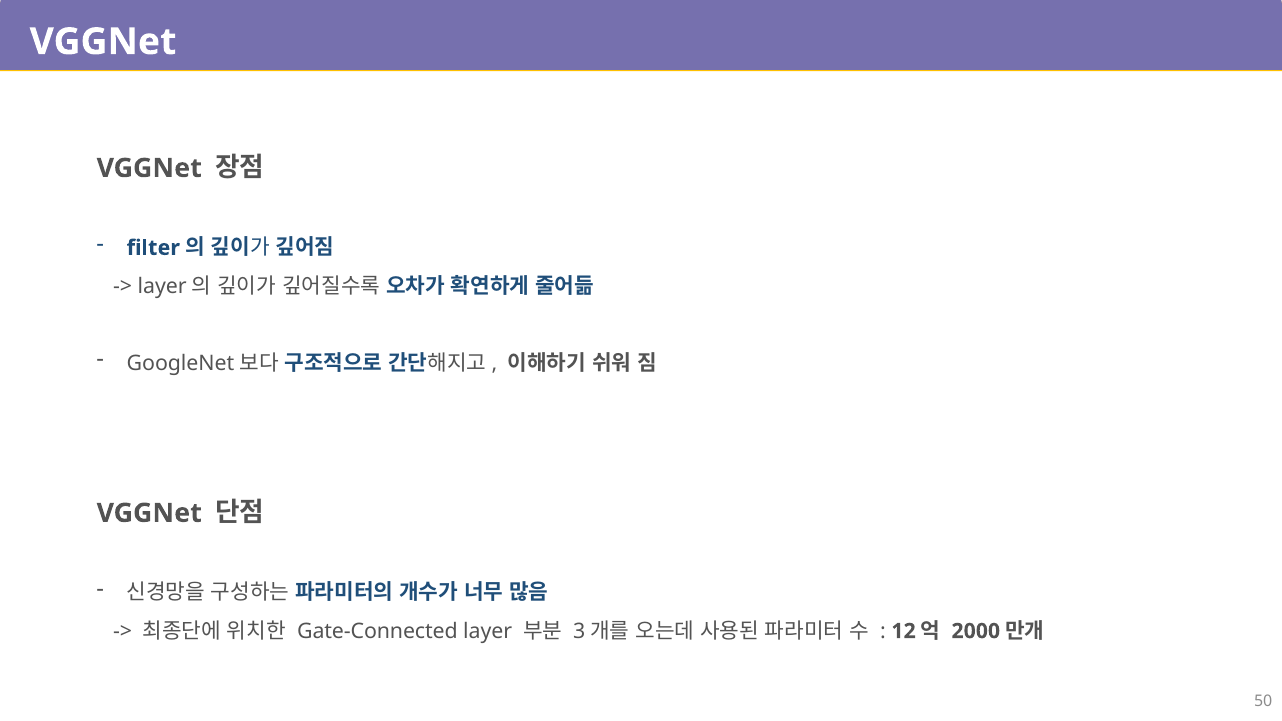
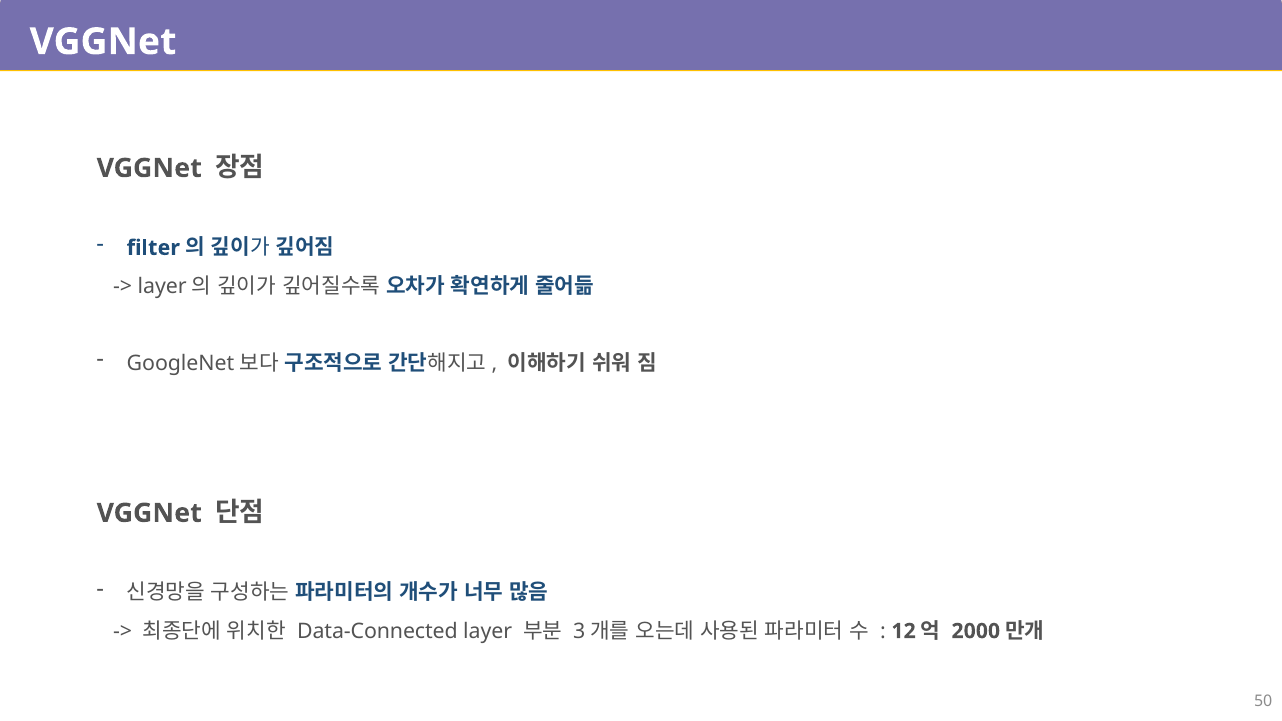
Gate-Connected: Gate-Connected -> Data-Connected (377, 631)
